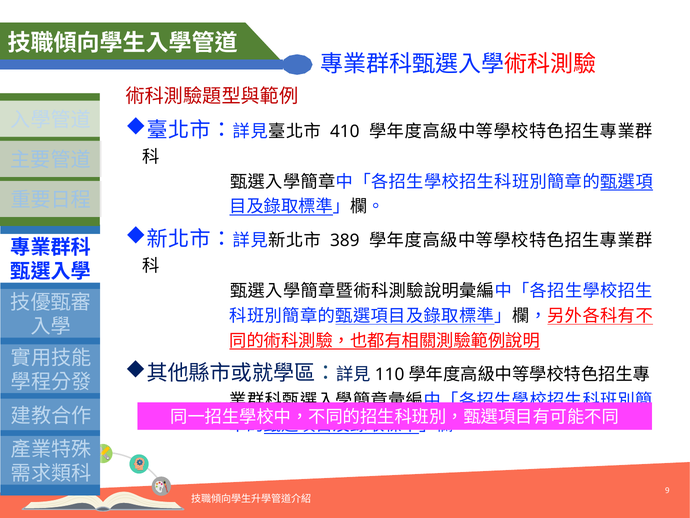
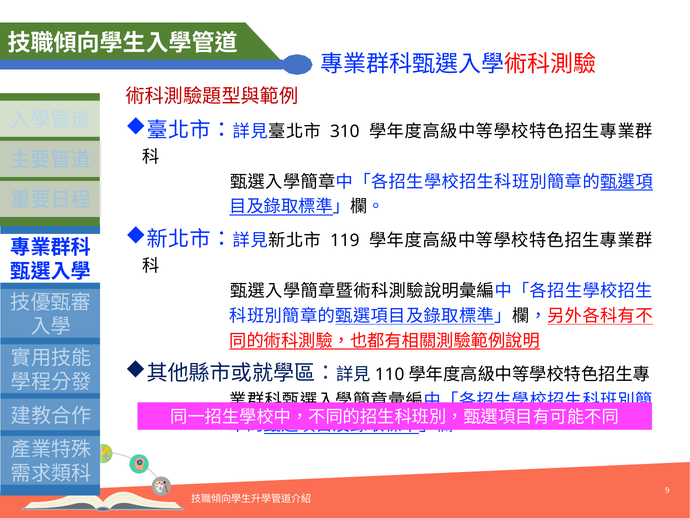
410: 410 -> 310 (345, 131)
389: 389 -> 119 (345, 240)
